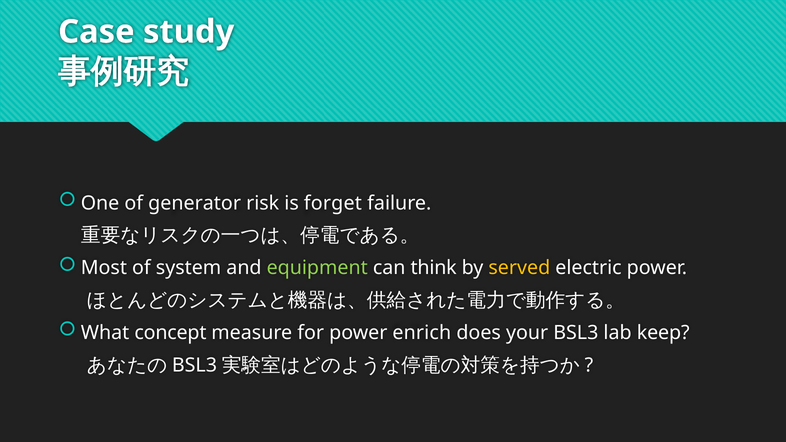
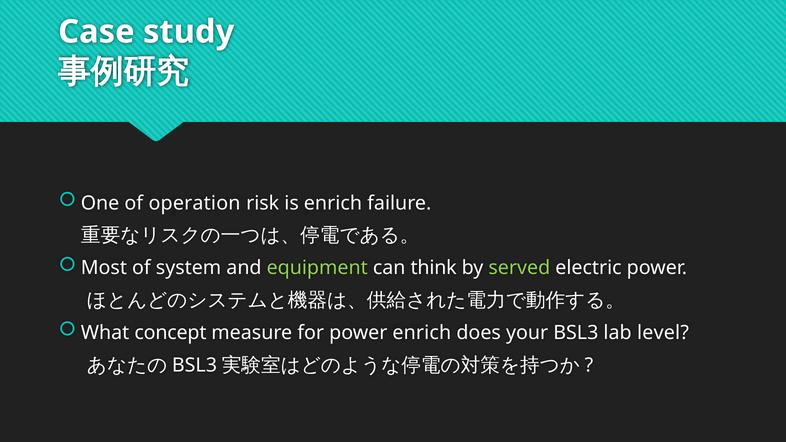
generator: generator -> operation (195, 203)
is forget: forget -> enrich (333, 203)
served colour: yellow -> light green (519, 268)
keep: keep -> level (663, 333)
